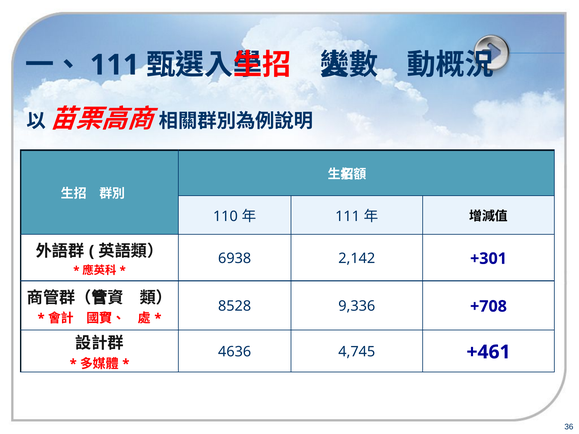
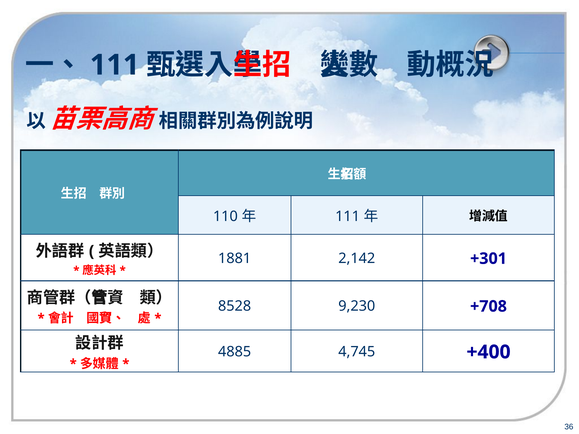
6938: 6938 -> 1881 (235, 259)
9,336: 9,336 -> 9,230 (357, 306)
4636: 4636 -> 4885 (235, 352)
+461: +461 -> +400 (489, 352)
